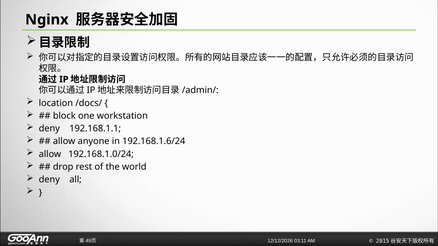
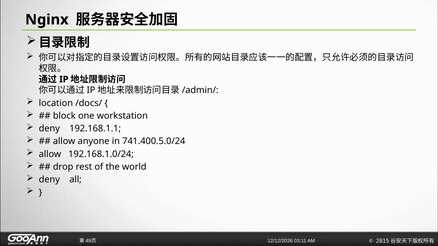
192.168.1.6/24: 192.168.1.6/24 -> 741.400.5.0/24 (154, 142)
